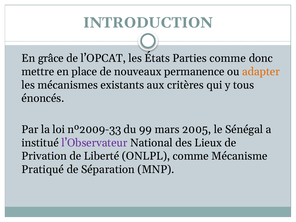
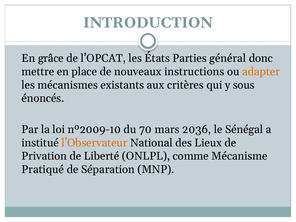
Parties comme: comme -> général (228, 58)
permanence: permanence -> instructions (194, 72)
tous: tous -> sous (244, 85)
nº2009-33: nº2009-33 -> nº2009-10 (94, 129)
99: 99 -> 70 (145, 129)
2005: 2005 -> 2036 (197, 129)
l’Observateur colour: purple -> orange (94, 143)
